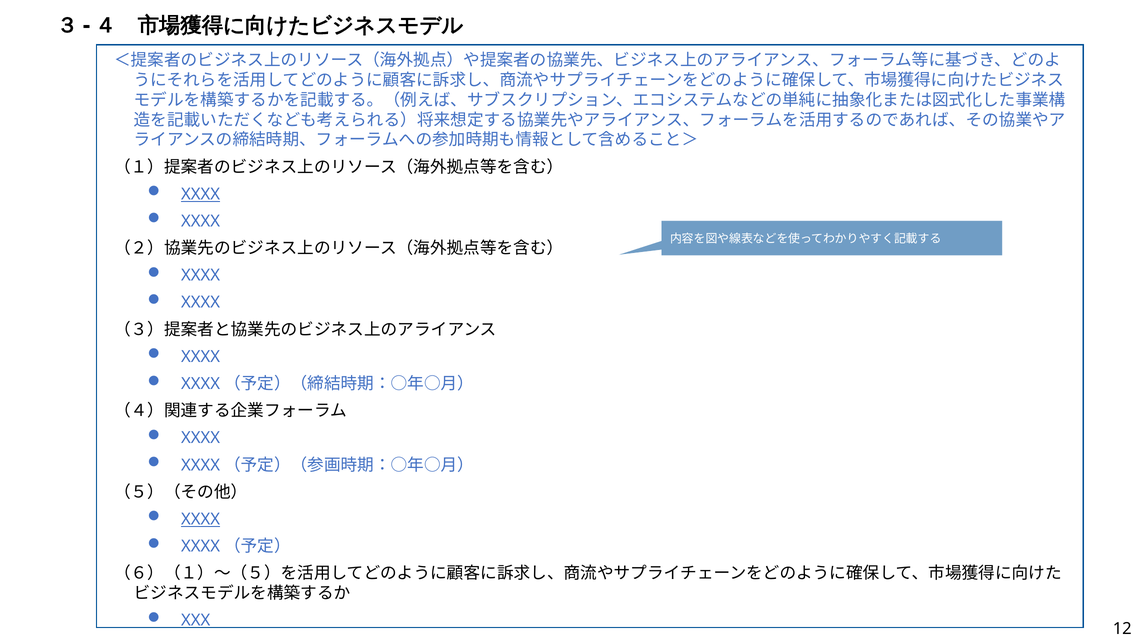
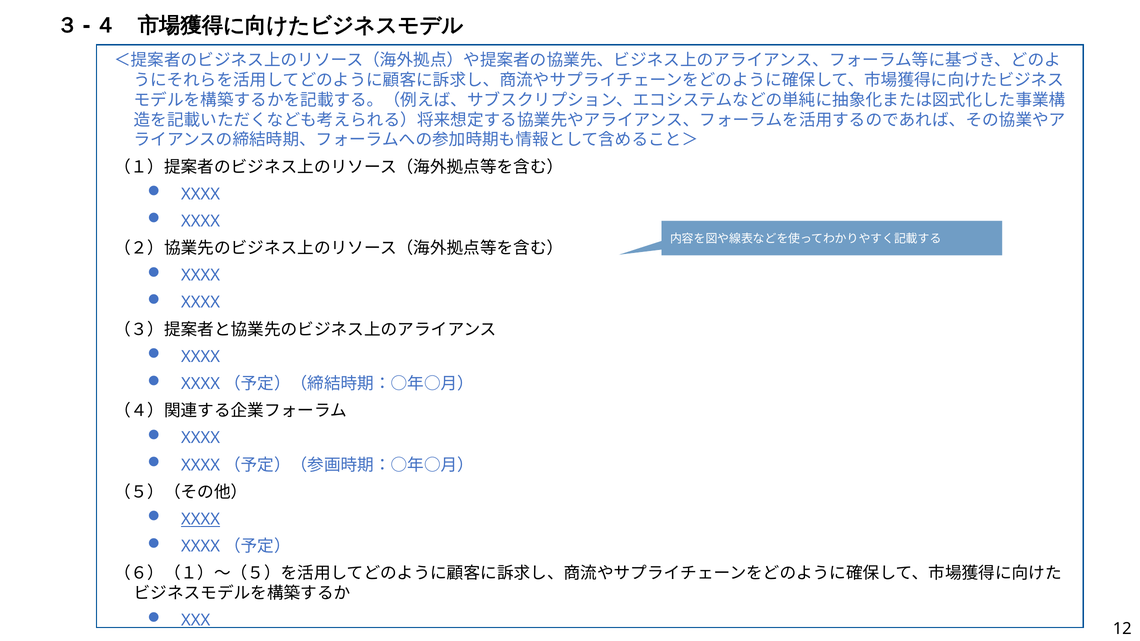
XXXX underline: present -> none (201, 194)
